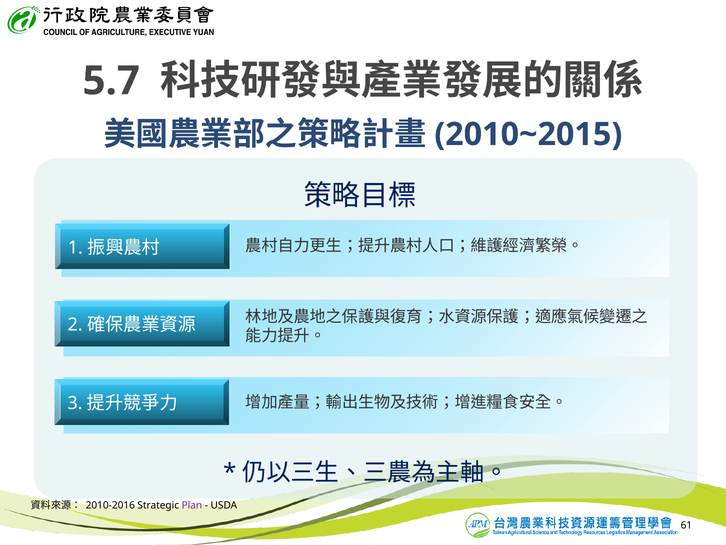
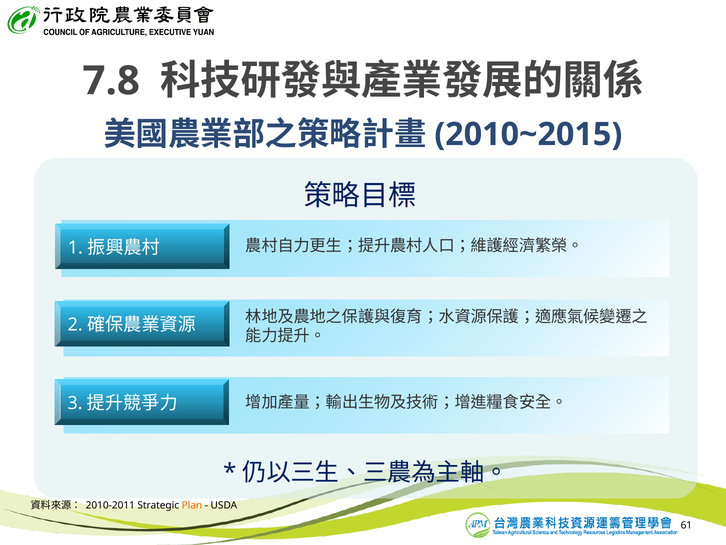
5.7: 5.7 -> 7.8 (111, 81)
2010-2016: 2010-2016 -> 2010-2011 (110, 505)
Plan colour: purple -> orange (192, 505)
